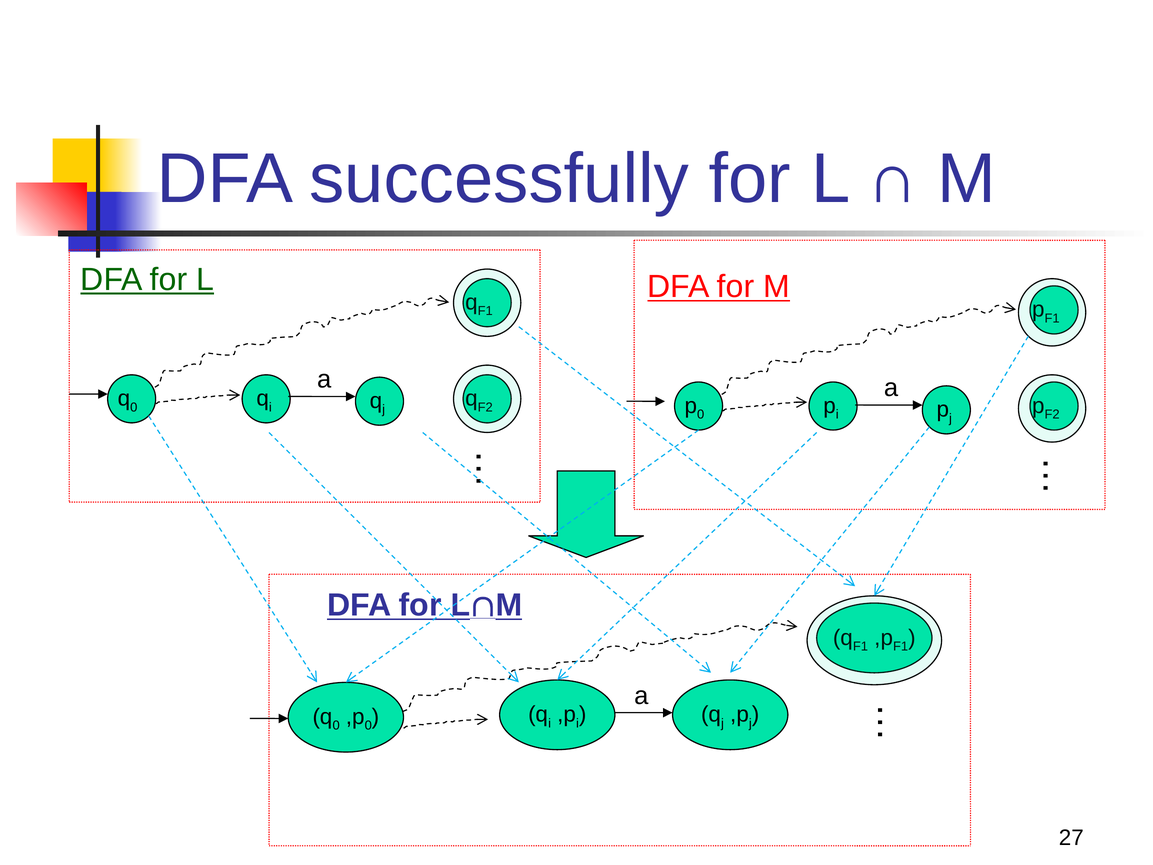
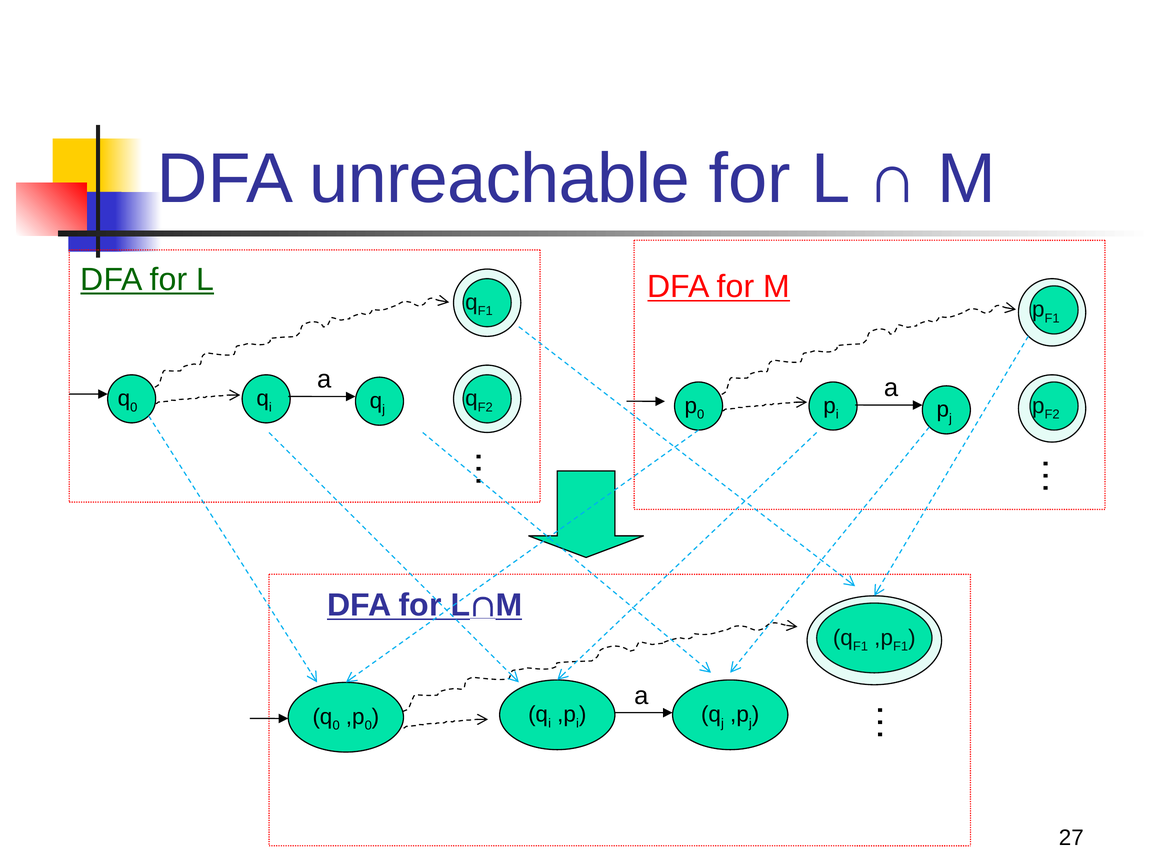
successfully: successfully -> unreachable (500, 179)
